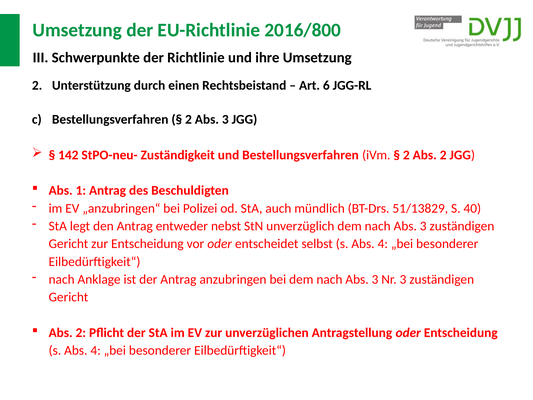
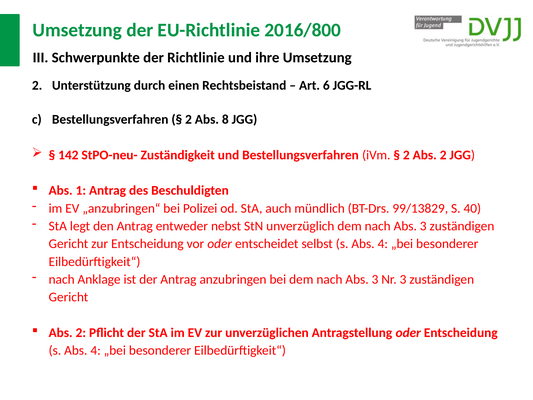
2 Abs 3: 3 -> 8 (225, 119)
51/13829: 51/13829 -> 99/13829 (420, 208)
